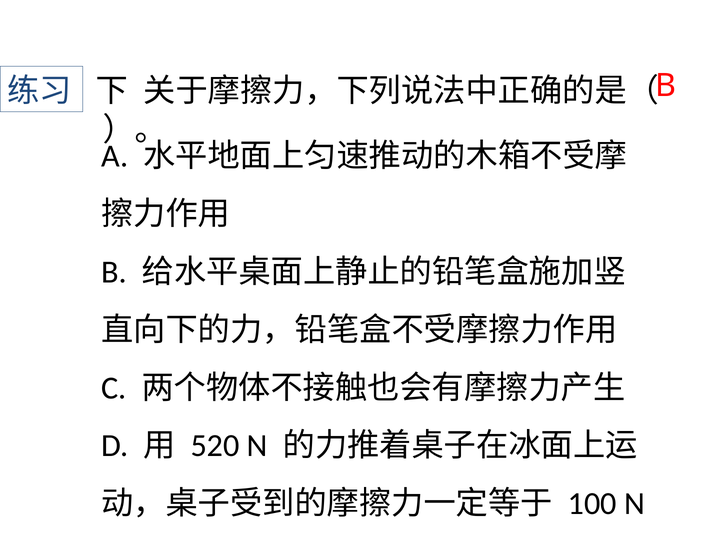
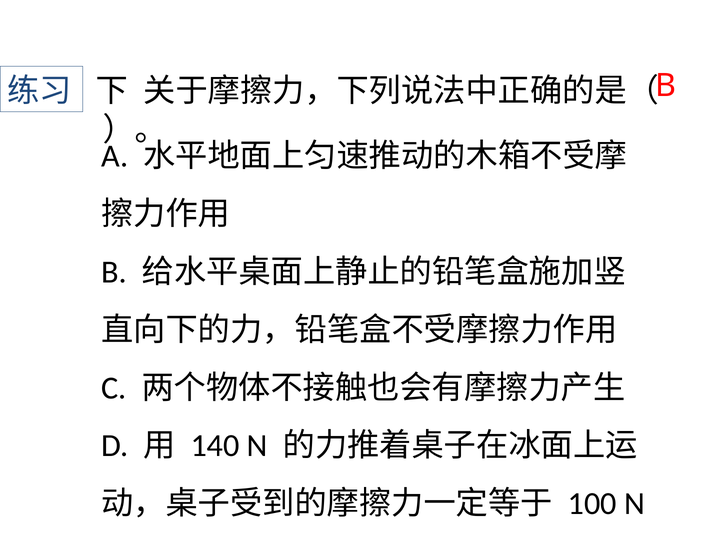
520: 520 -> 140 (215, 446)
